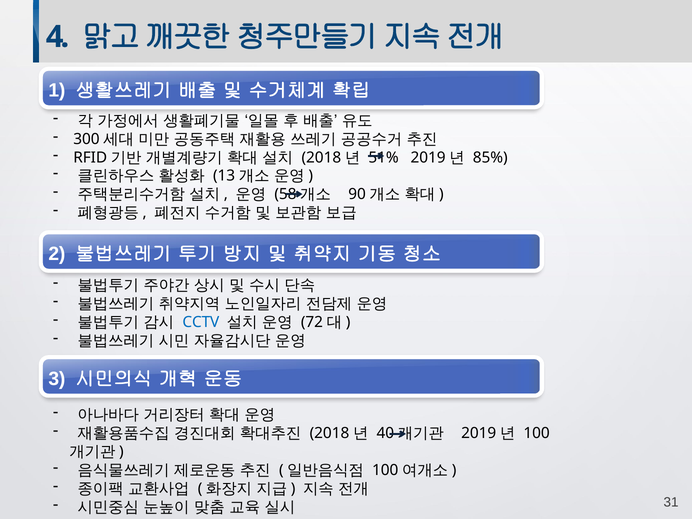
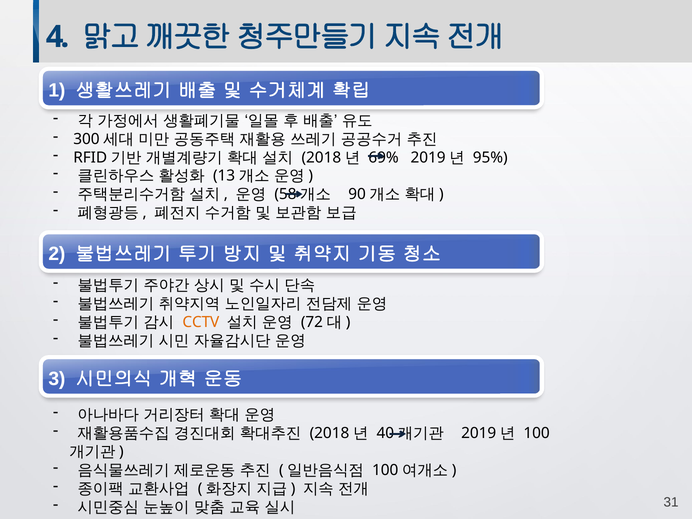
51%: 51% -> 69% (384, 157)
85%: 85% -> 95% (490, 157)
CCTV colour: blue -> orange (201, 322)
